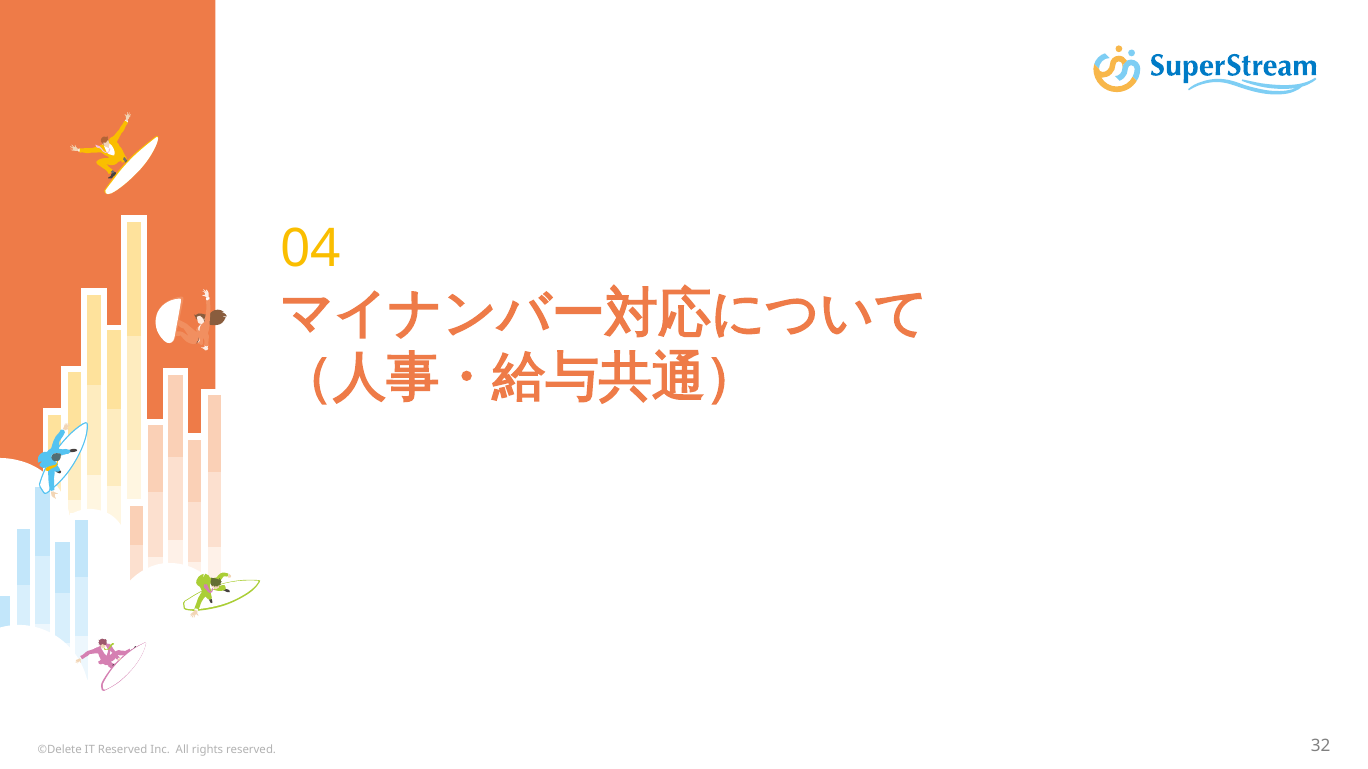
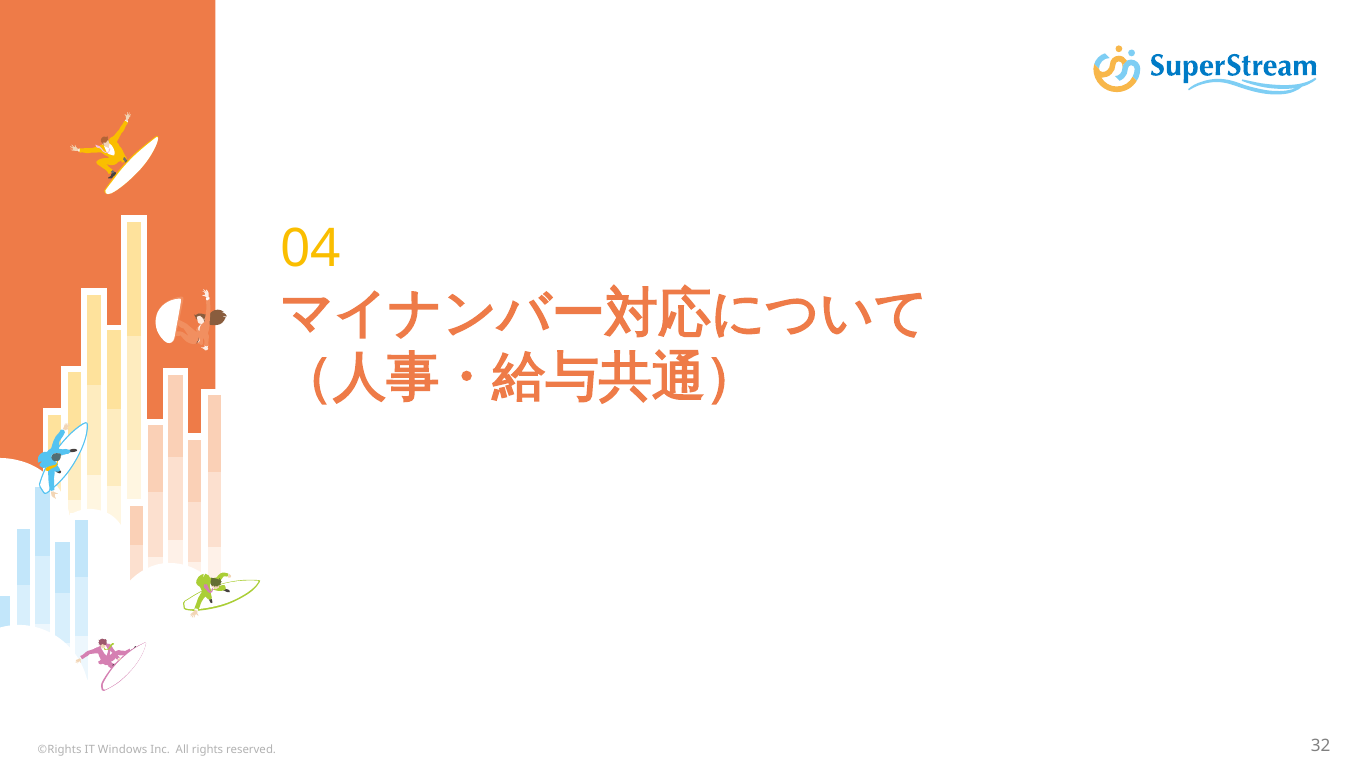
©Delete: ©Delete -> ©Rights (60, 750)
IT Reserved: Reserved -> Windows (123, 750)
